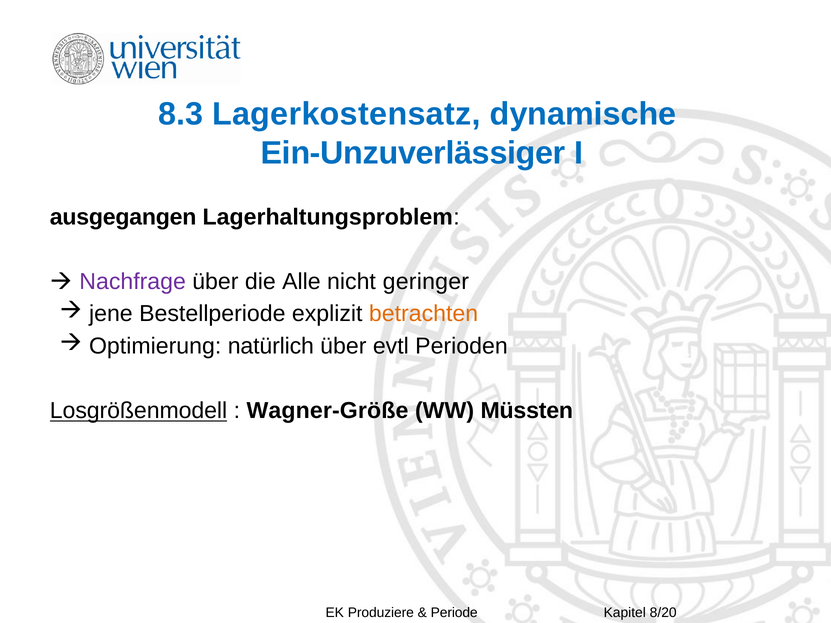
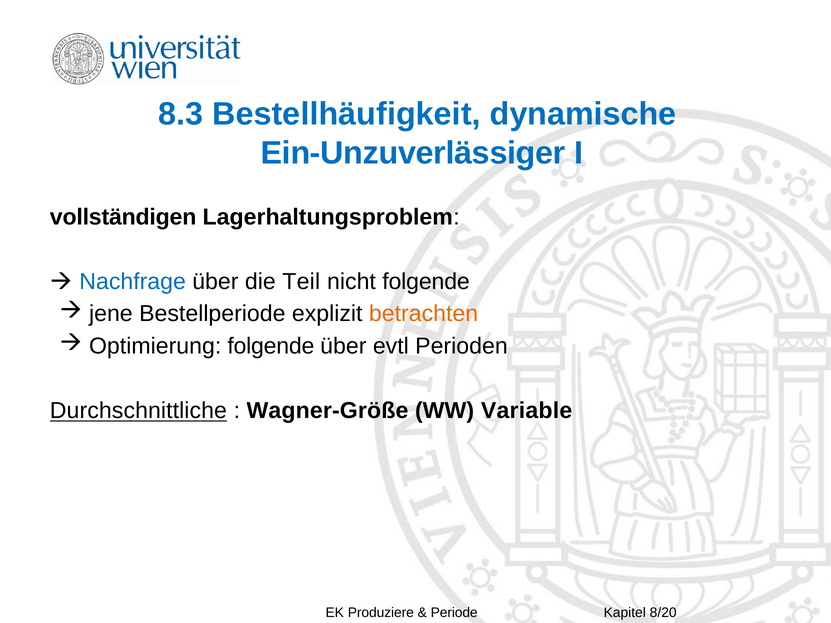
Lagerkostensatz: Lagerkostensatz -> Bestellhäufigkeit (346, 114)
ausgegangen: ausgegangen -> vollständigen (123, 217)
Nachfrage colour: purple -> blue (133, 282)
Alle: Alle -> Teil (301, 282)
nicht geringer: geringer -> folgende (426, 282)
Optimierung natürlich: natürlich -> folgende (271, 346)
Losgrößenmodell: Losgrößenmodell -> Durchschnittliche (138, 411)
Müssten: Müssten -> Variable (527, 411)
